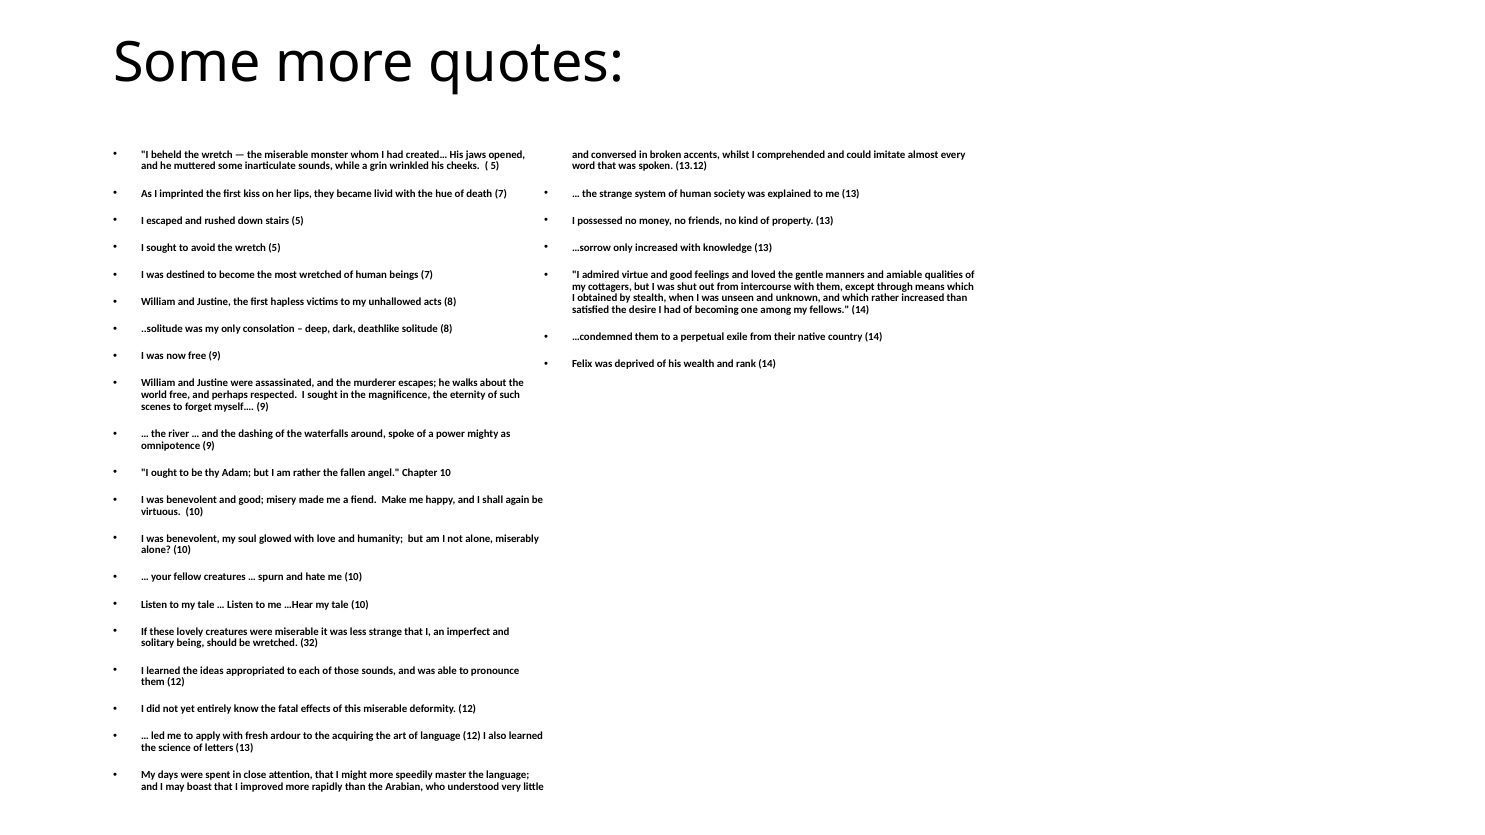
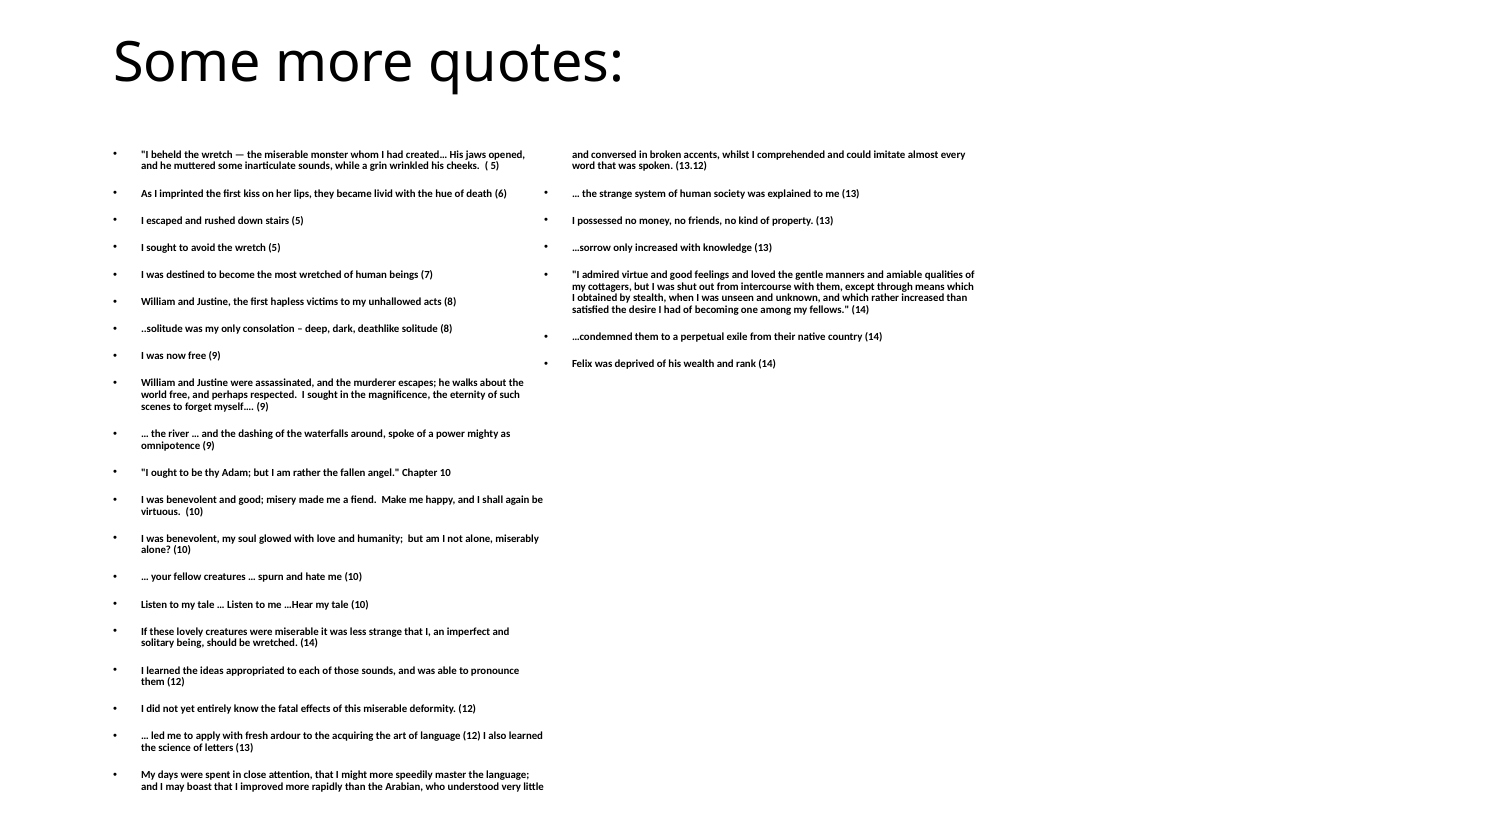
death 7: 7 -> 6 (501, 194)
wretched 32: 32 -> 14 (309, 644)
